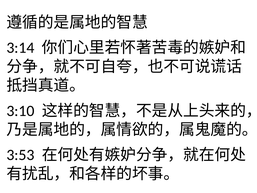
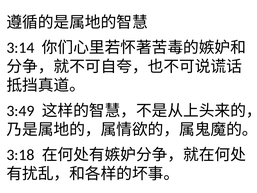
3:10: 3:10 -> 3:49 (20, 111)
3:53: 3:53 -> 3:18 (20, 155)
